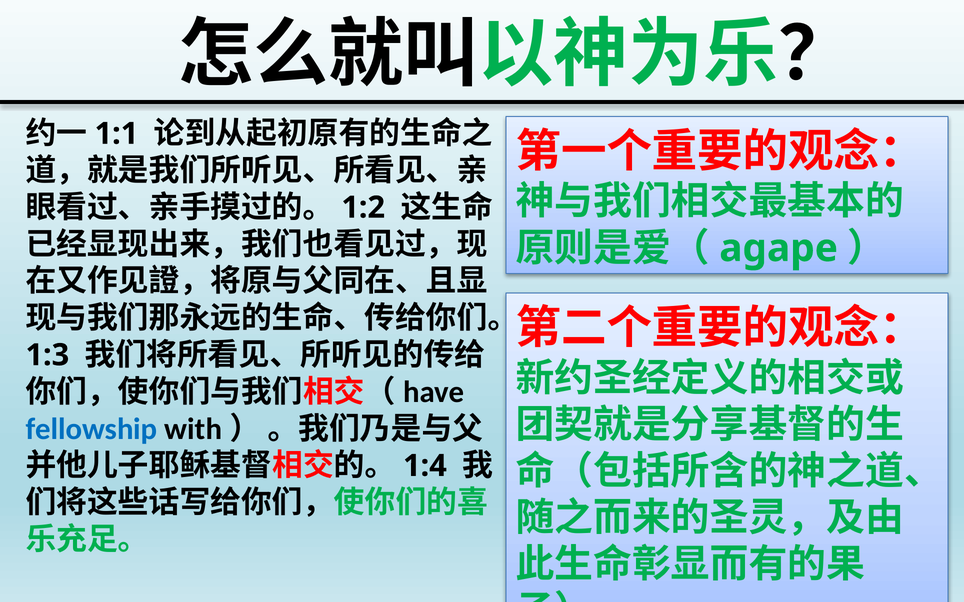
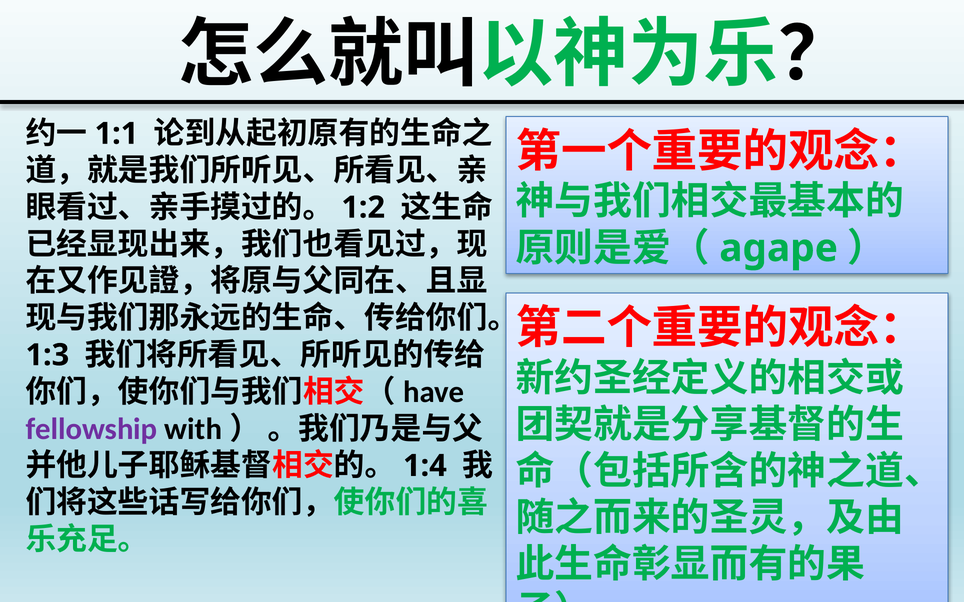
fellowship colour: blue -> purple (91, 429)
